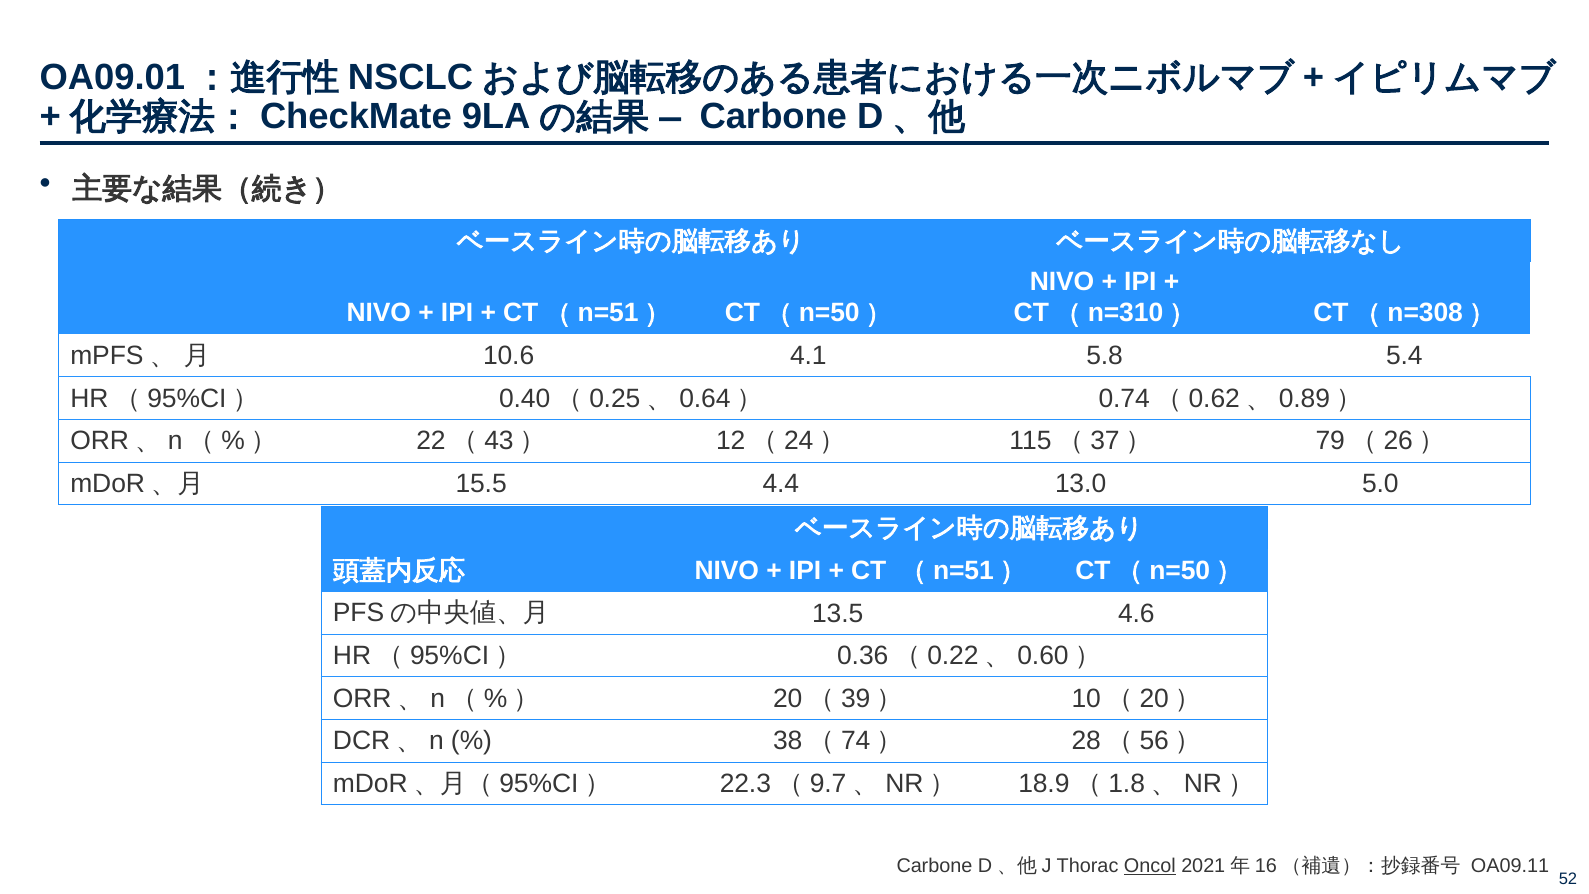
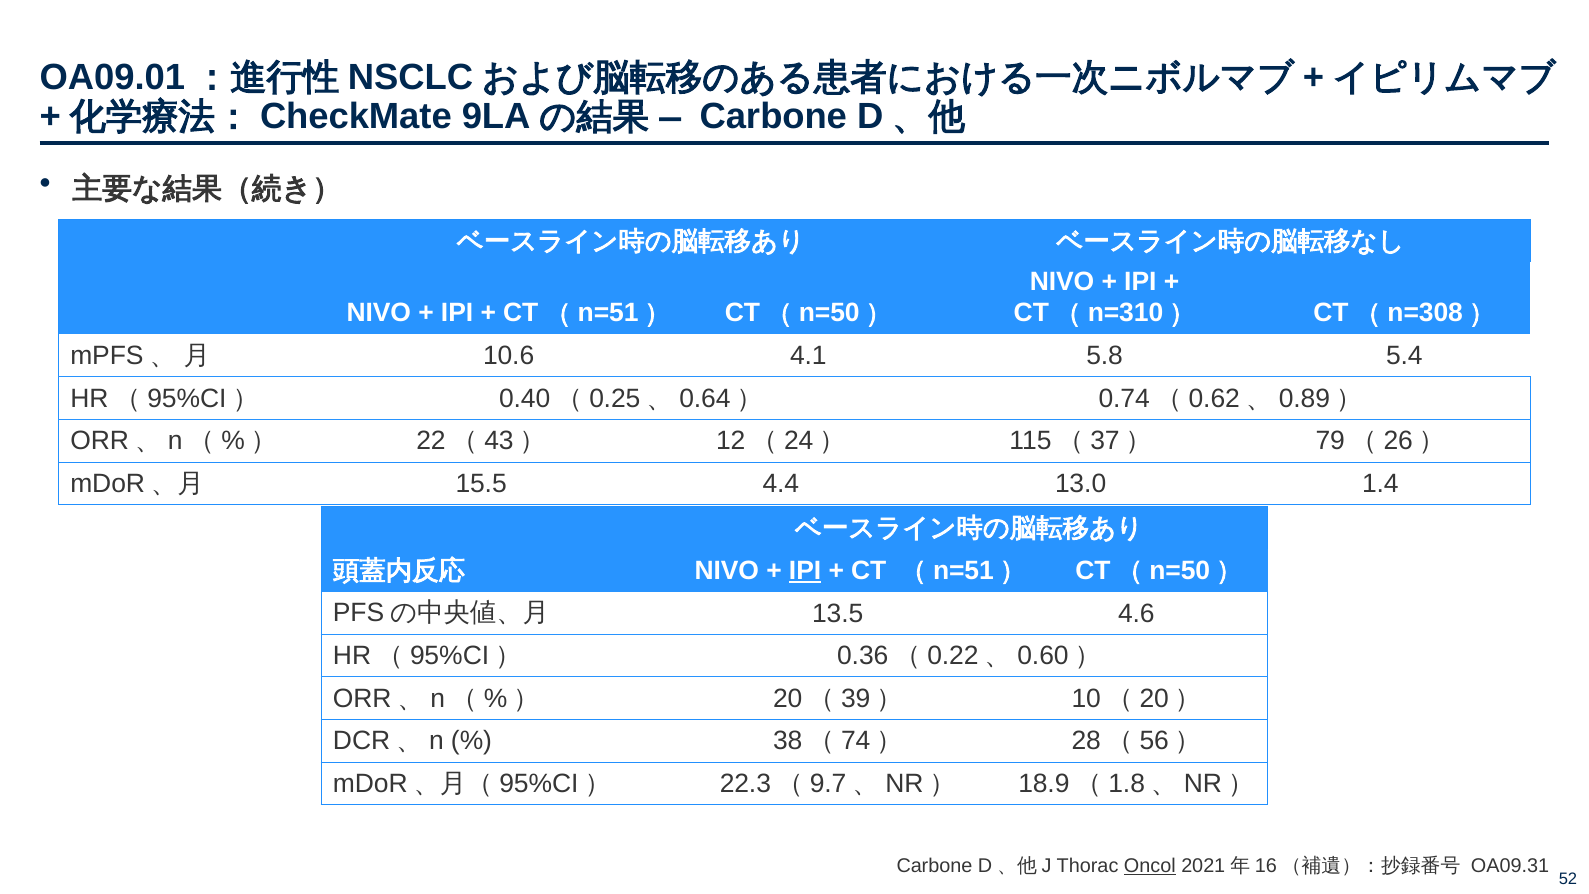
5.0: 5.0 -> 1.4 (1380, 484)
IPI underline: none -> present (805, 570)
OA09.11: OA09.11 -> OA09.31 (1510, 865)
